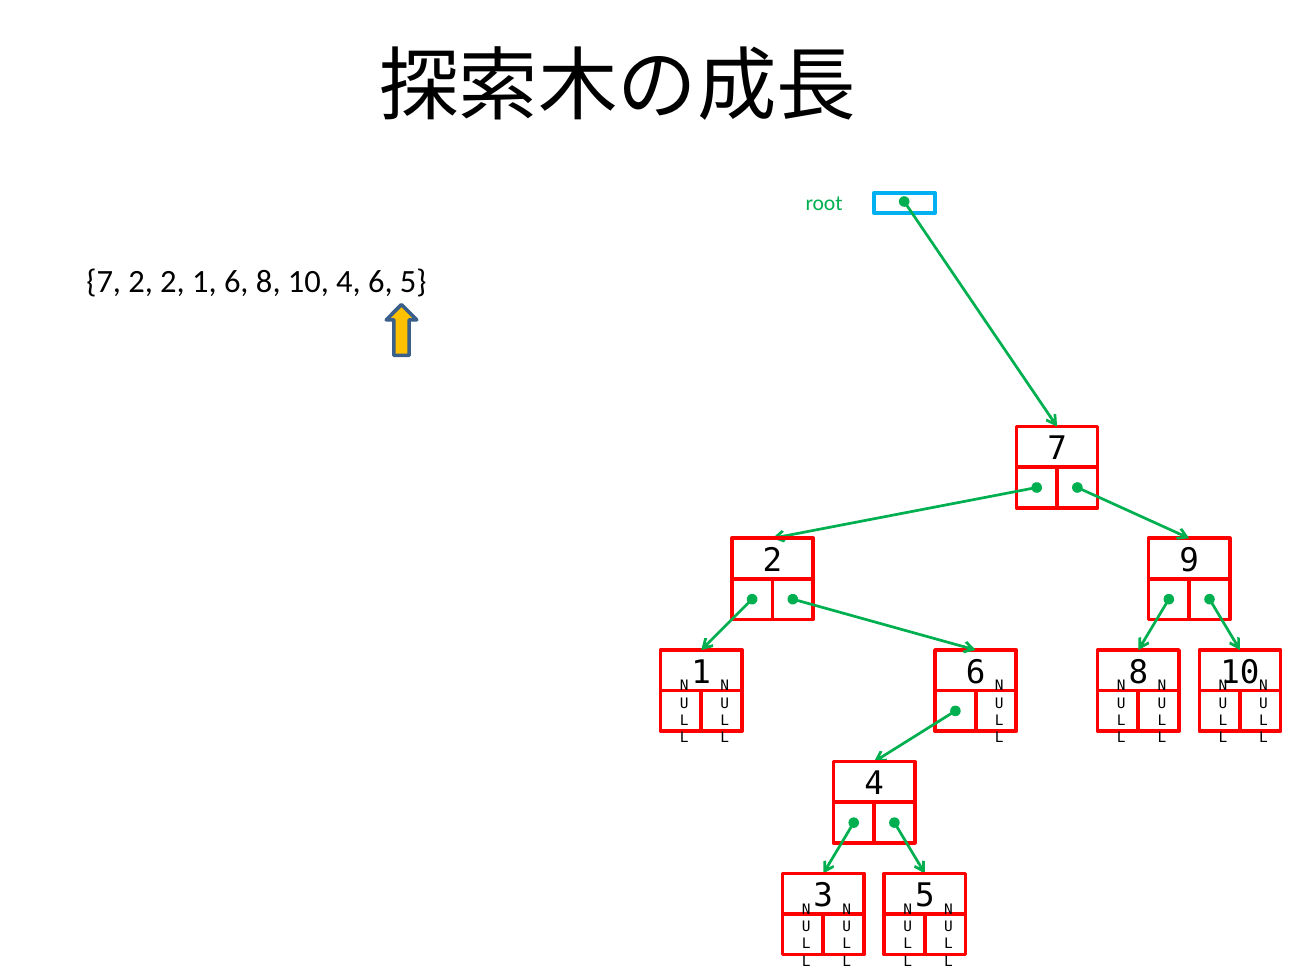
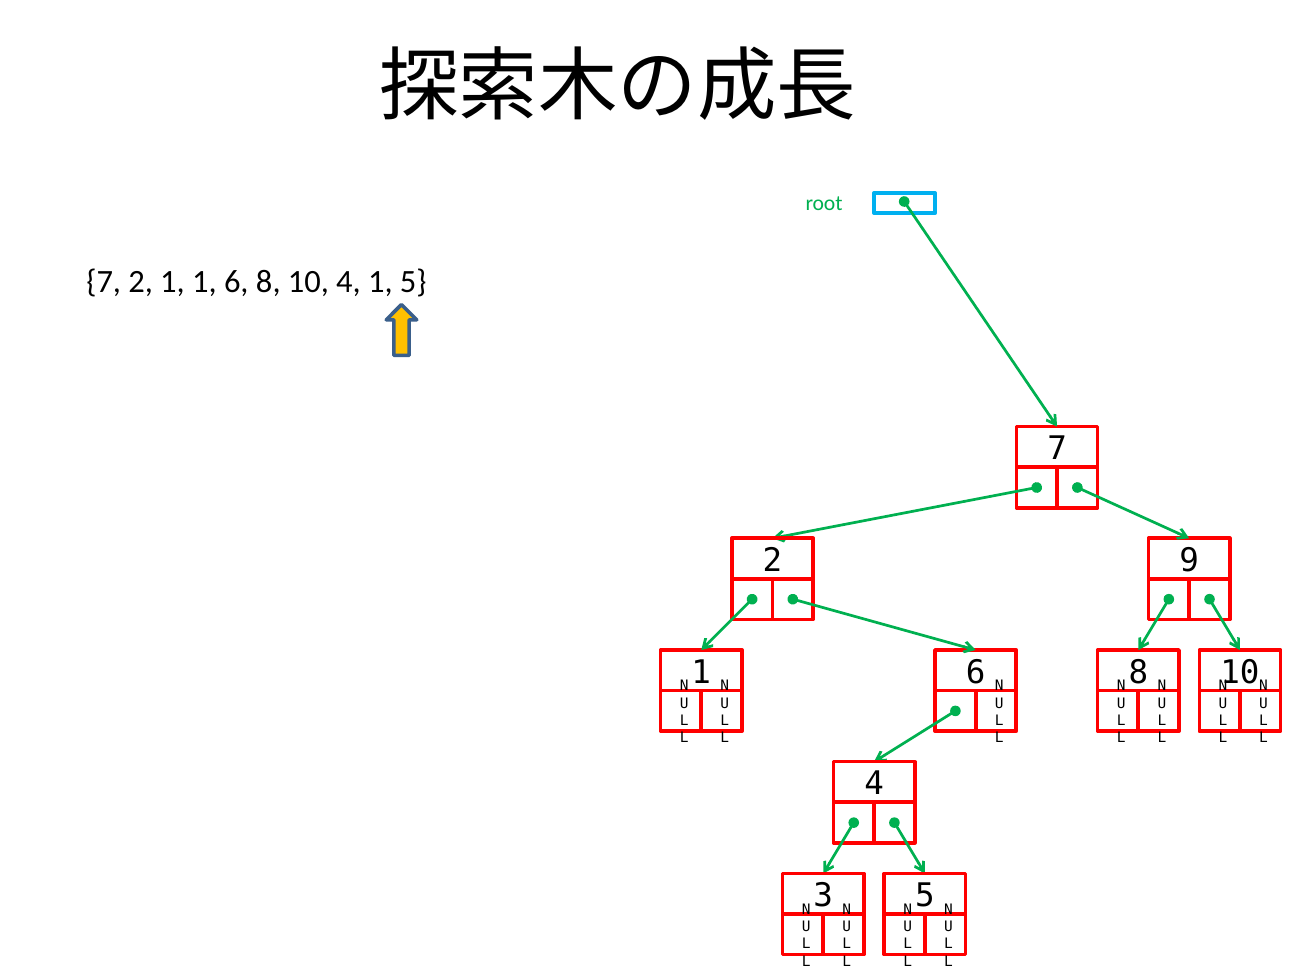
2 2: 2 -> 1 (172, 282)
4 6: 6 -> 1 (380, 282)
